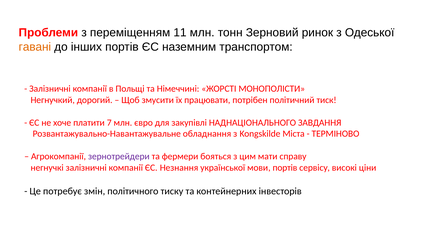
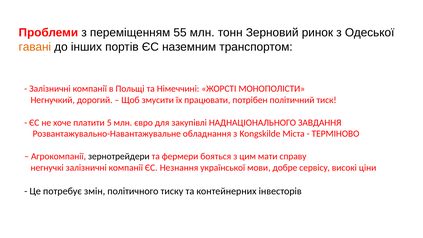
11: 11 -> 55 (180, 33)
7: 7 -> 5 (109, 123)
зернотрейдери colour: purple -> black (119, 156)
мови портів: портів -> добре (285, 168)
